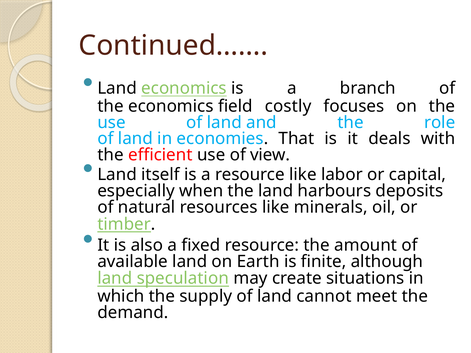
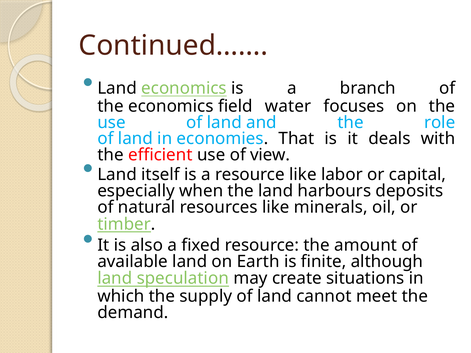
costly: costly -> water (288, 106)
